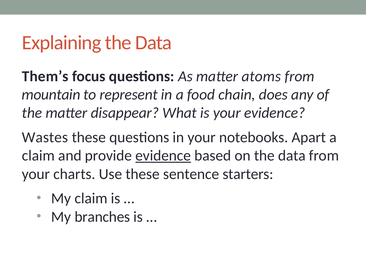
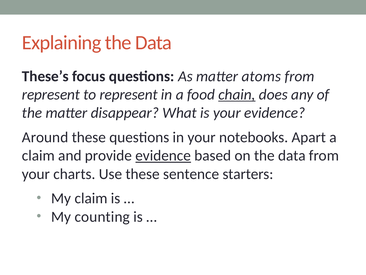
Them’s: Them’s -> These’s (45, 76)
mountain: mountain -> represent (51, 94)
chain underline: none -> present (237, 94)
Wastes: Wastes -> Around (45, 137)
branches: branches -> counting (102, 216)
